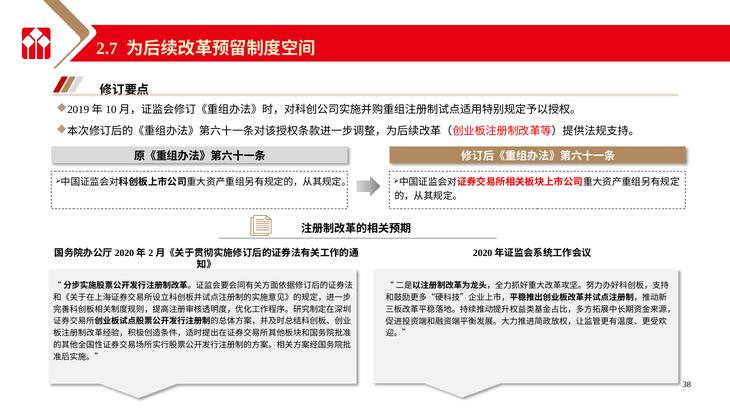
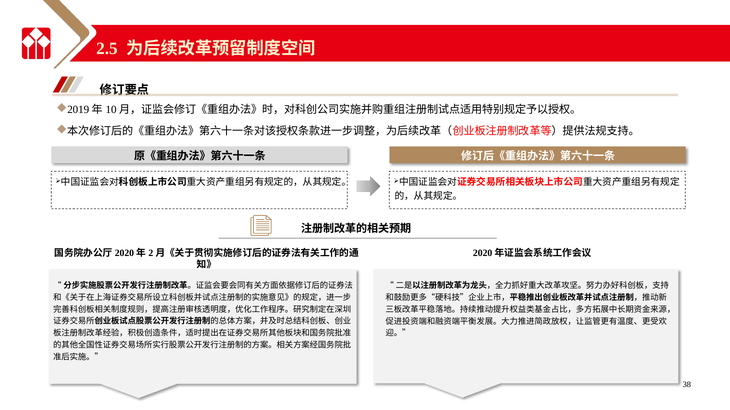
2.7: 2.7 -> 2.5 (107, 49)
